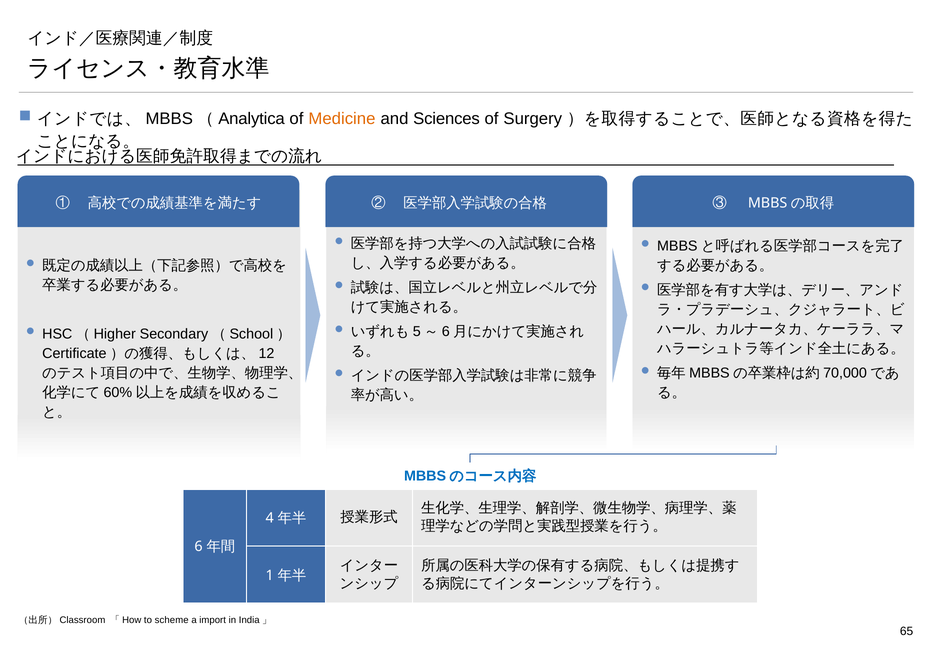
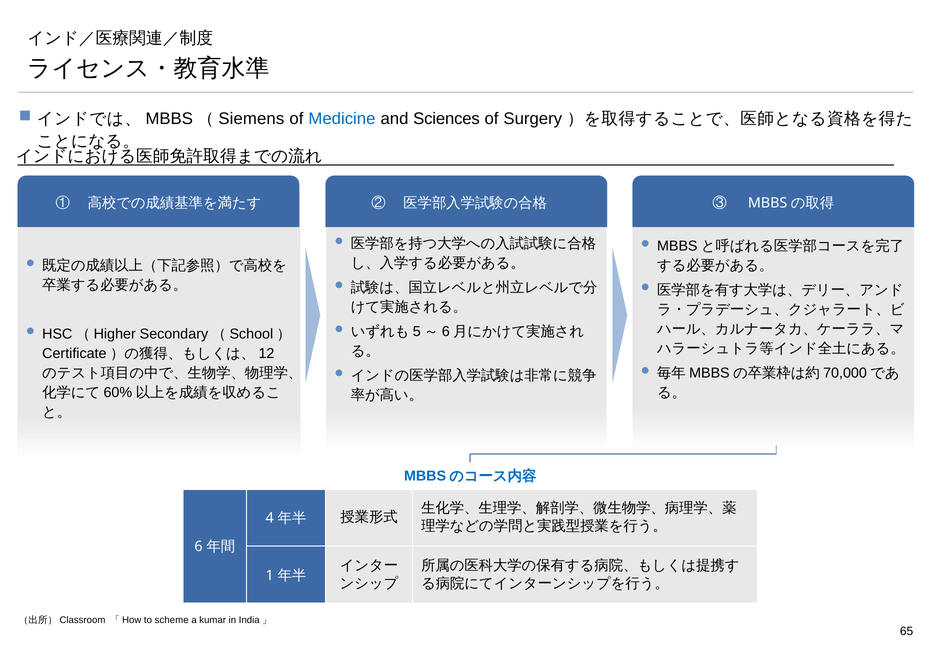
Analytica: Analytica -> Siemens (251, 119)
Medicine colour: orange -> blue (342, 119)
import: import -> kumar (213, 620)
